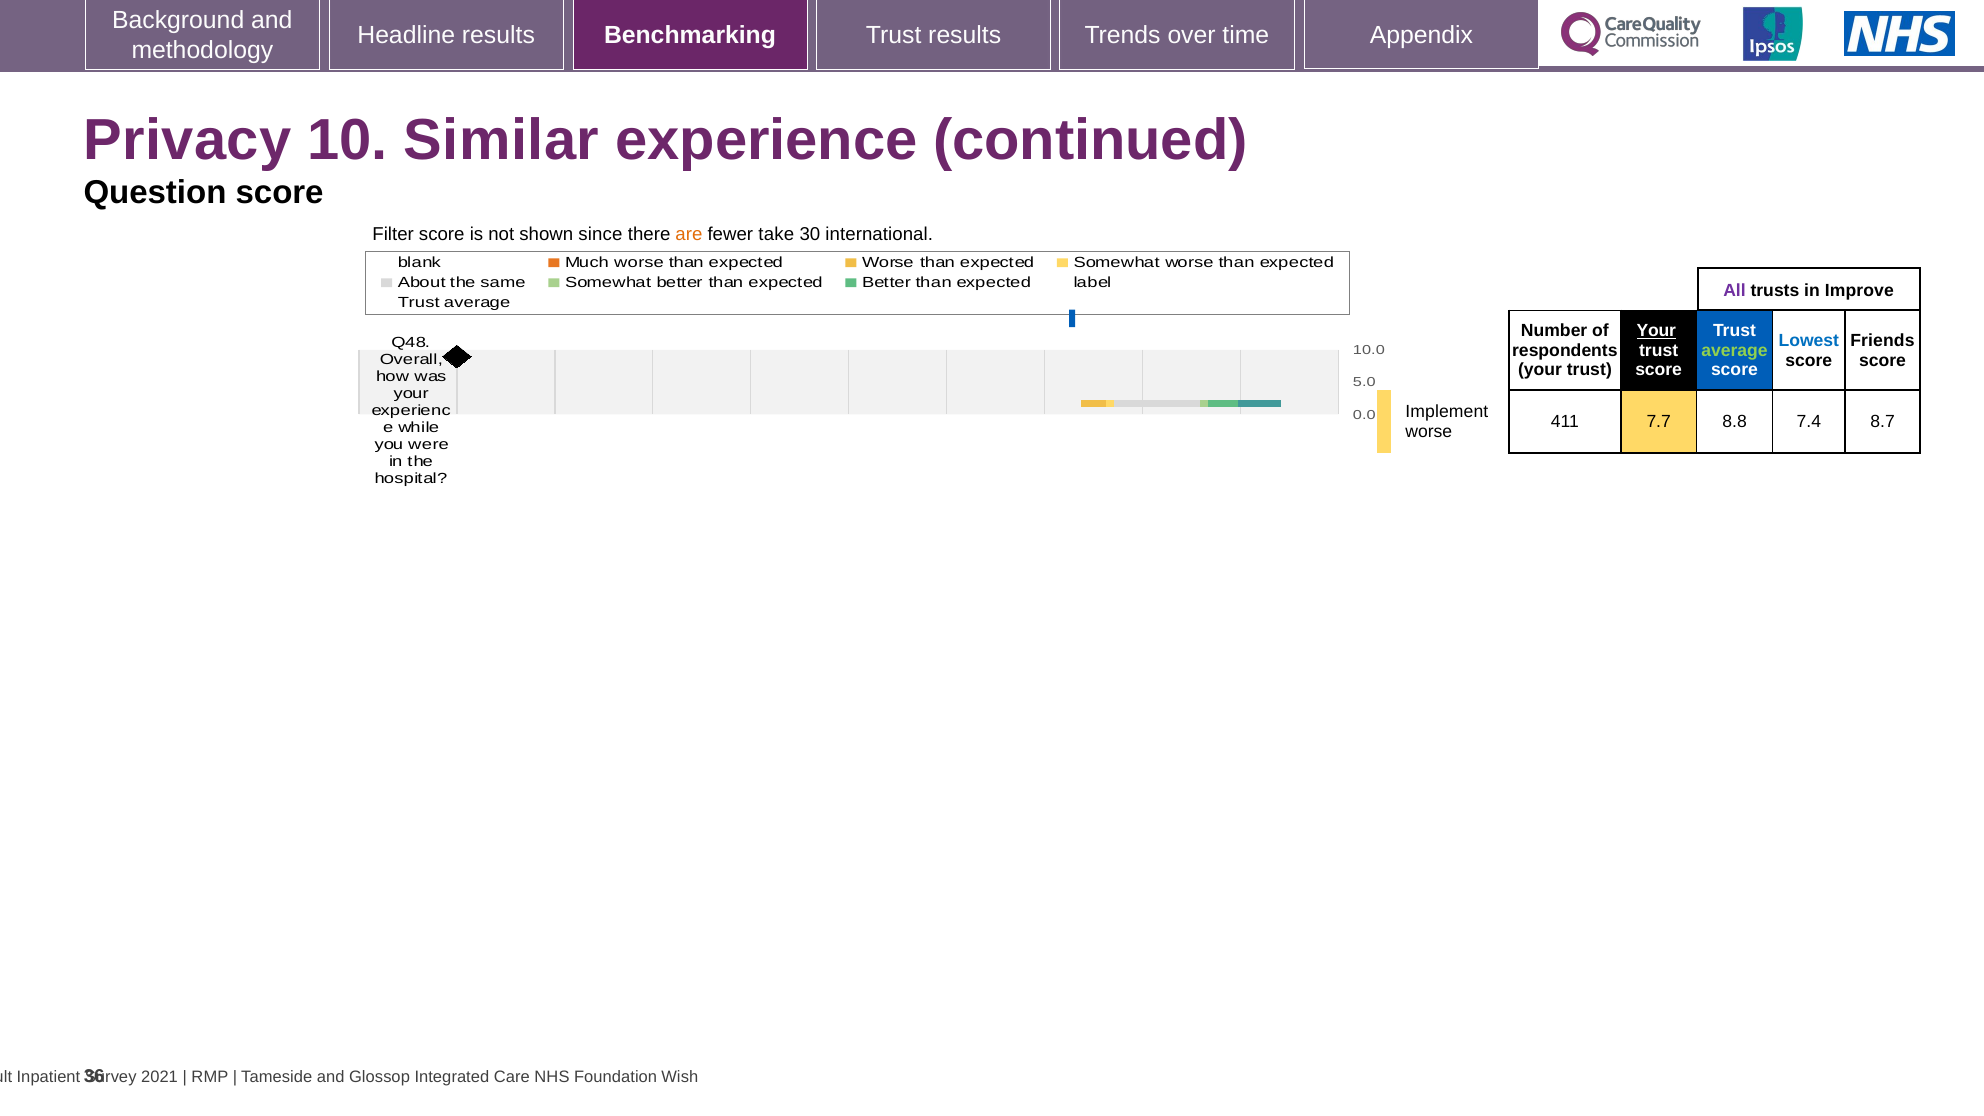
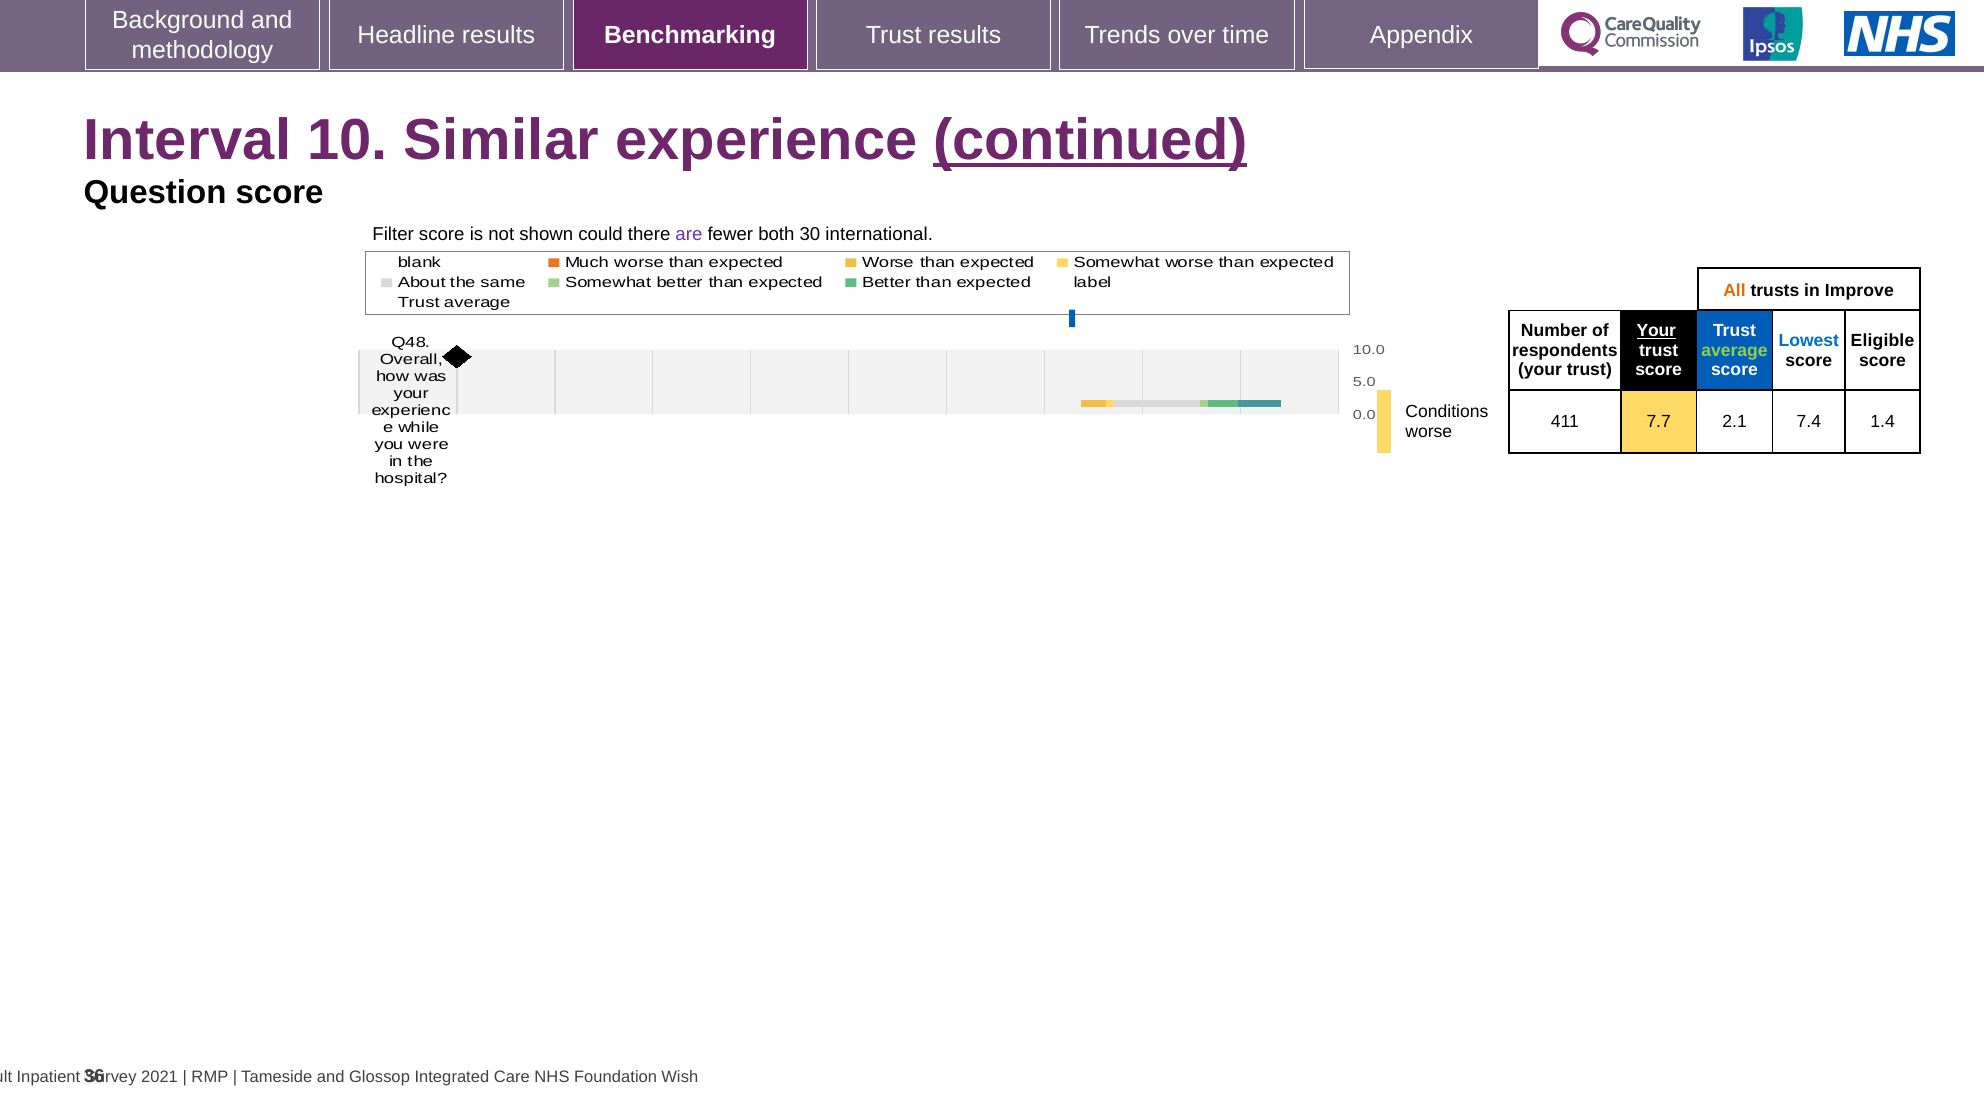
Privacy: Privacy -> Interval (187, 140)
continued underline: none -> present (1090, 140)
since: since -> could (601, 235)
are colour: orange -> purple (689, 235)
take: take -> both (776, 235)
All colour: purple -> orange (1734, 290)
Friends: Friends -> Eligible (1882, 341)
Implement: Implement -> Conditions (1447, 412)
8.8: 8.8 -> 2.1 (1735, 421)
8.7: 8.7 -> 1.4 (1883, 421)
